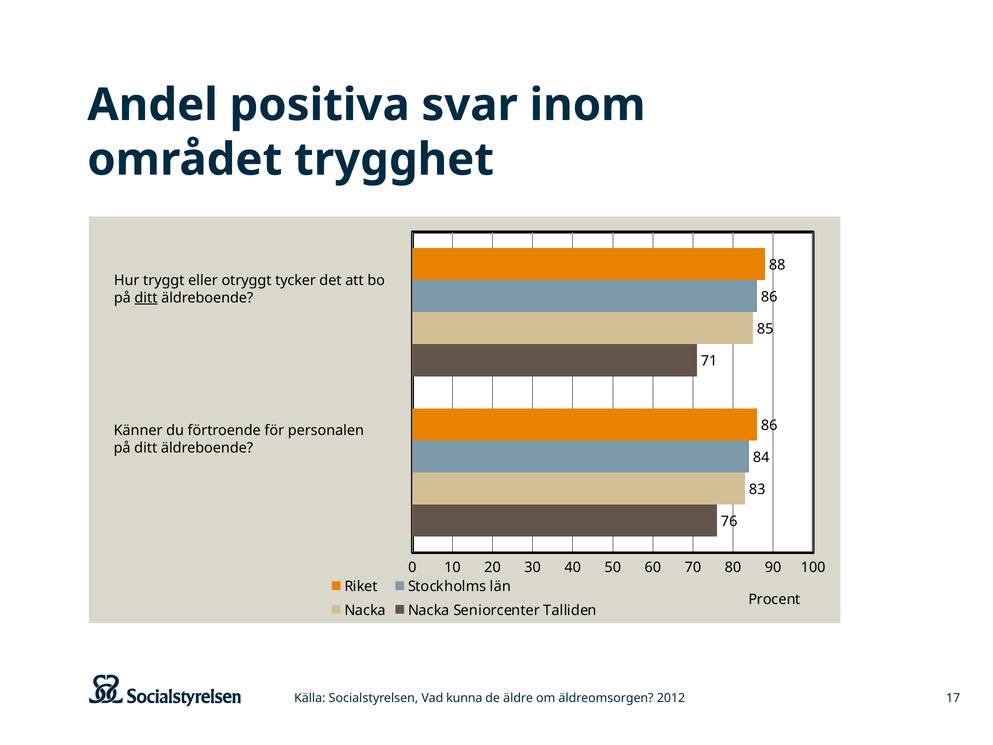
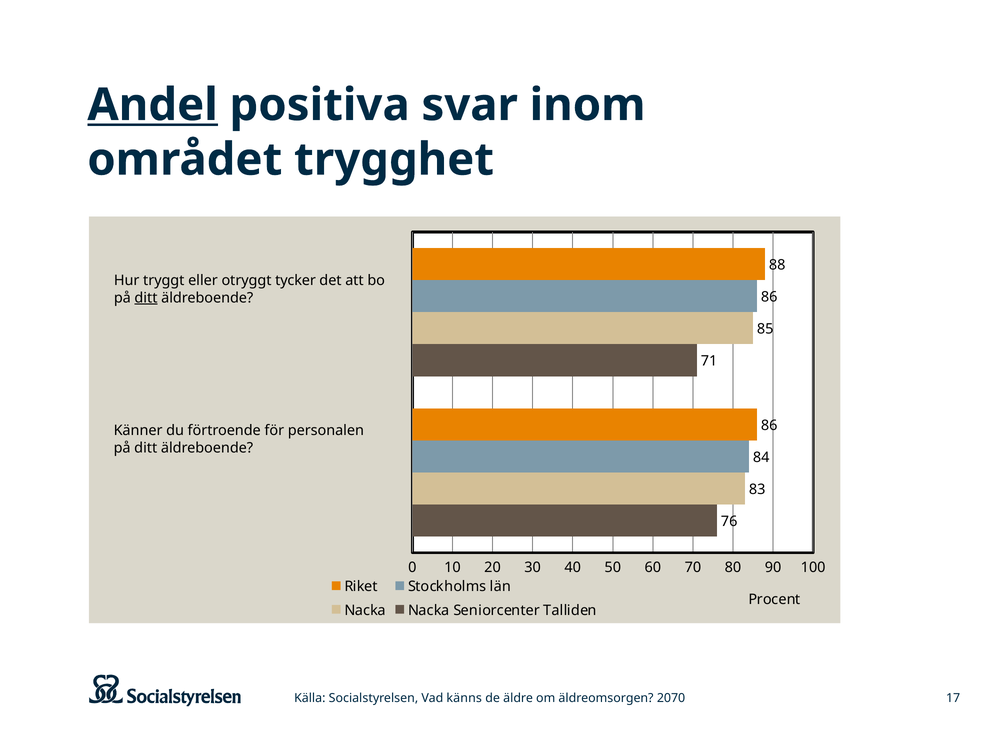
Andel underline: none -> present (153, 105)
kunna: kunna -> känns (464, 698)
2012: 2012 -> 2070 (671, 698)
